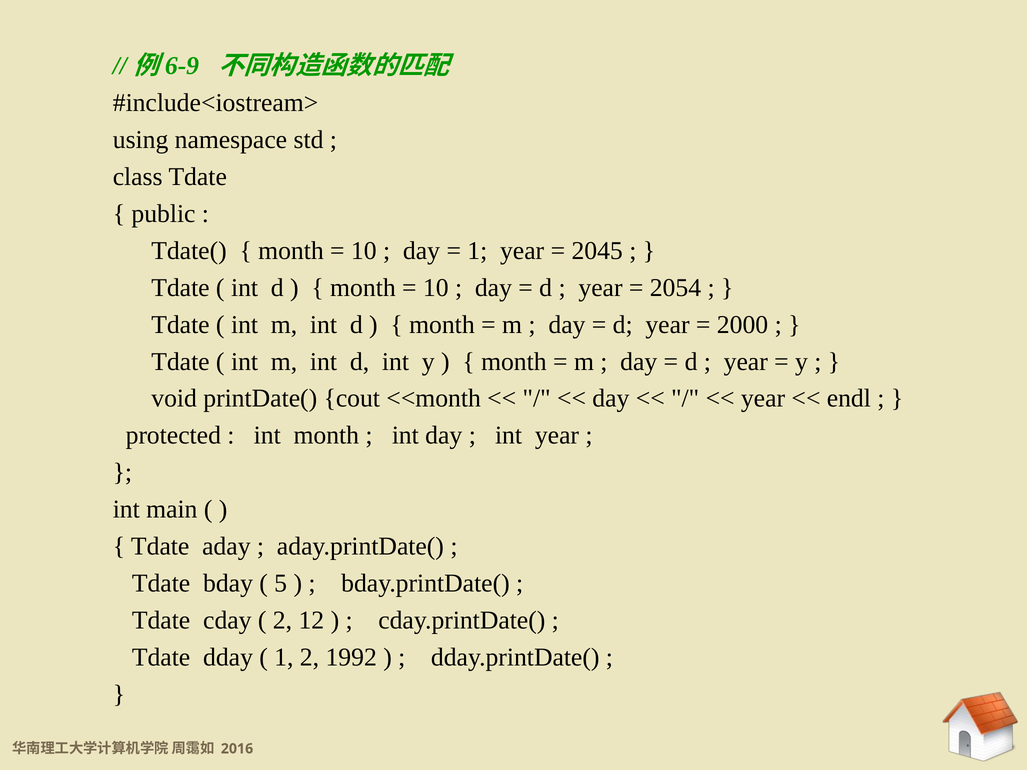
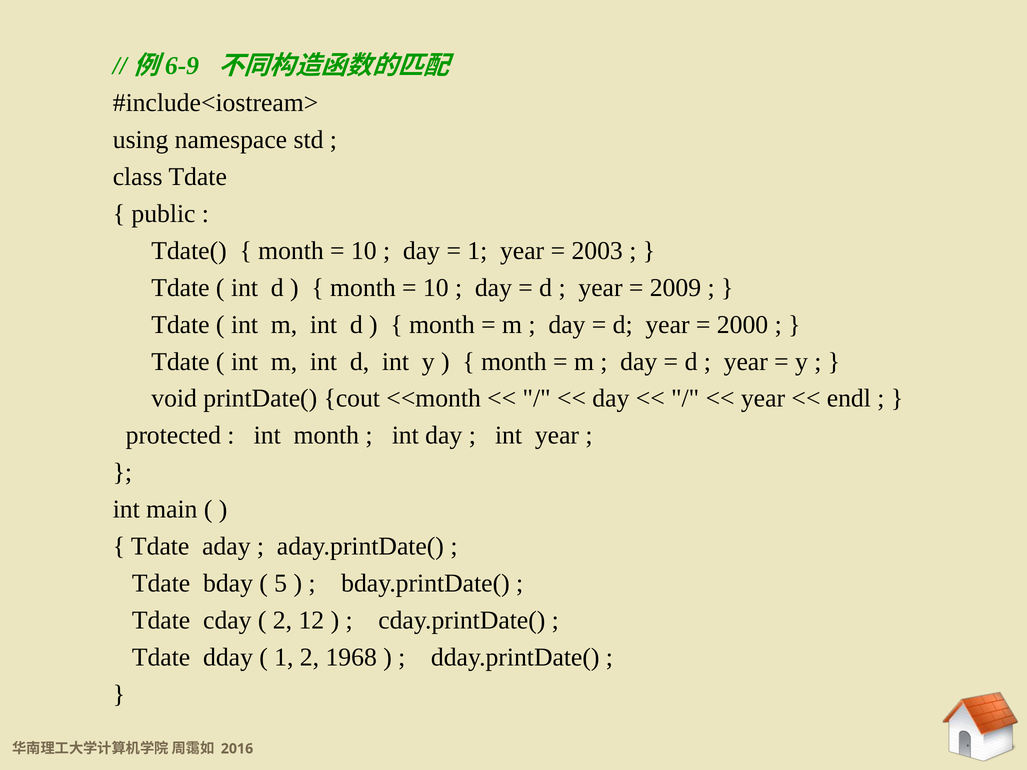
2045: 2045 -> 2003 (597, 251)
2054: 2054 -> 2009 (675, 288)
1992: 1992 -> 1968 (351, 657)
